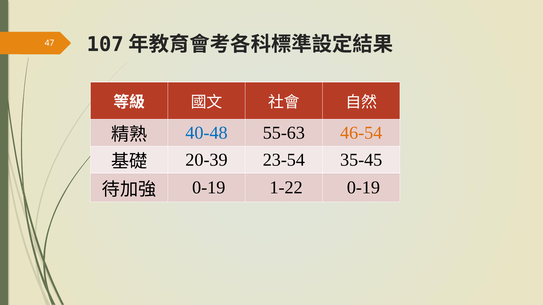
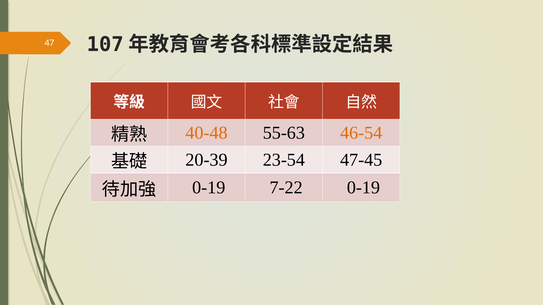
40-48 colour: blue -> orange (207, 133)
35-45: 35-45 -> 47-45 (361, 160)
1-22: 1-22 -> 7-22 (286, 188)
